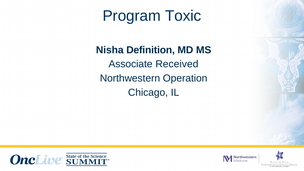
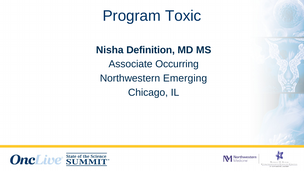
Received: Received -> Occurring (177, 64)
Operation: Operation -> Emerging (185, 78)
